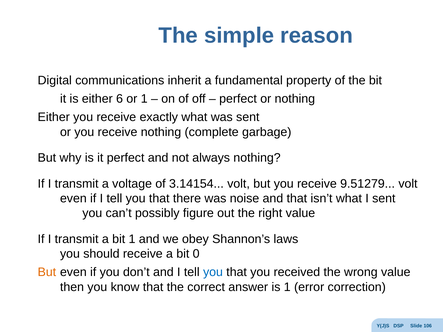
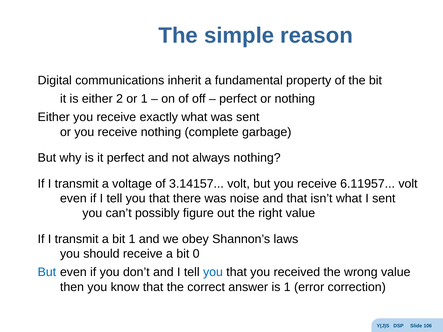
6: 6 -> 2 (120, 99)
3.14154: 3.14154 -> 3.14157 (196, 184)
9.51279: 9.51279 -> 6.11957 (368, 184)
But colour: orange -> blue (47, 272)
